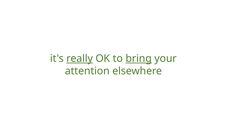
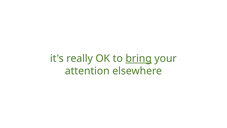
really underline: present -> none (80, 58)
